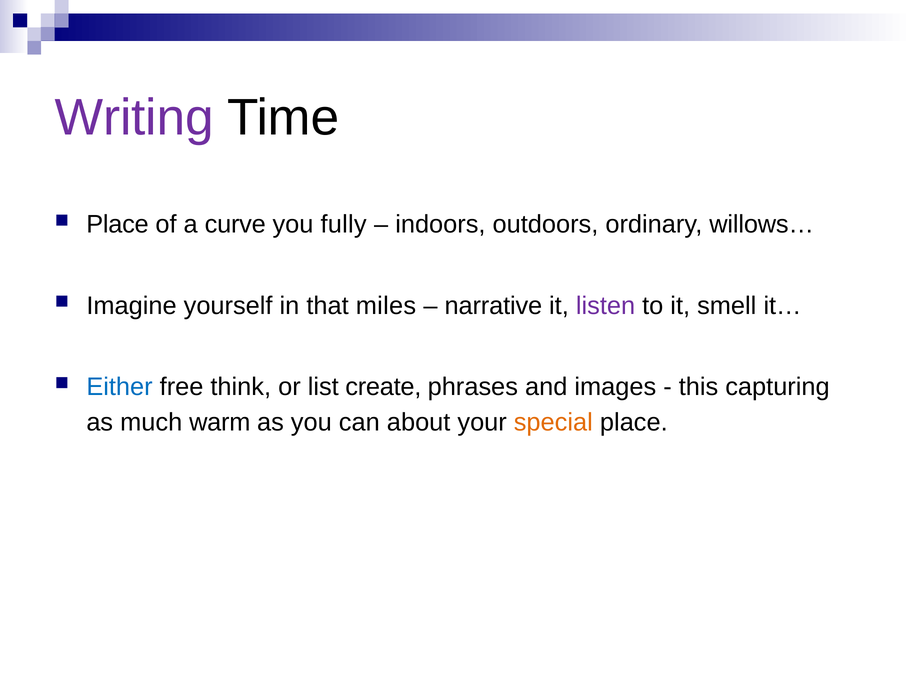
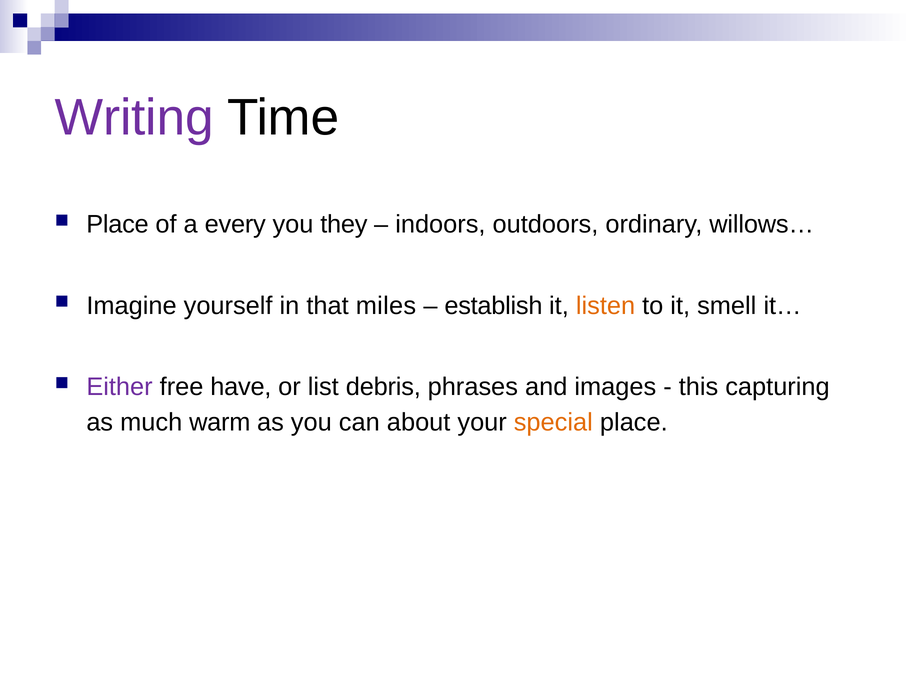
curve: curve -> every (235, 224)
fully: fully -> they (344, 224)
narrative: narrative -> establish (493, 306)
listen colour: purple -> orange (606, 306)
Either colour: blue -> purple (119, 387)
think: think -> have (241, 387)
create: create -> debris (383, 387)
